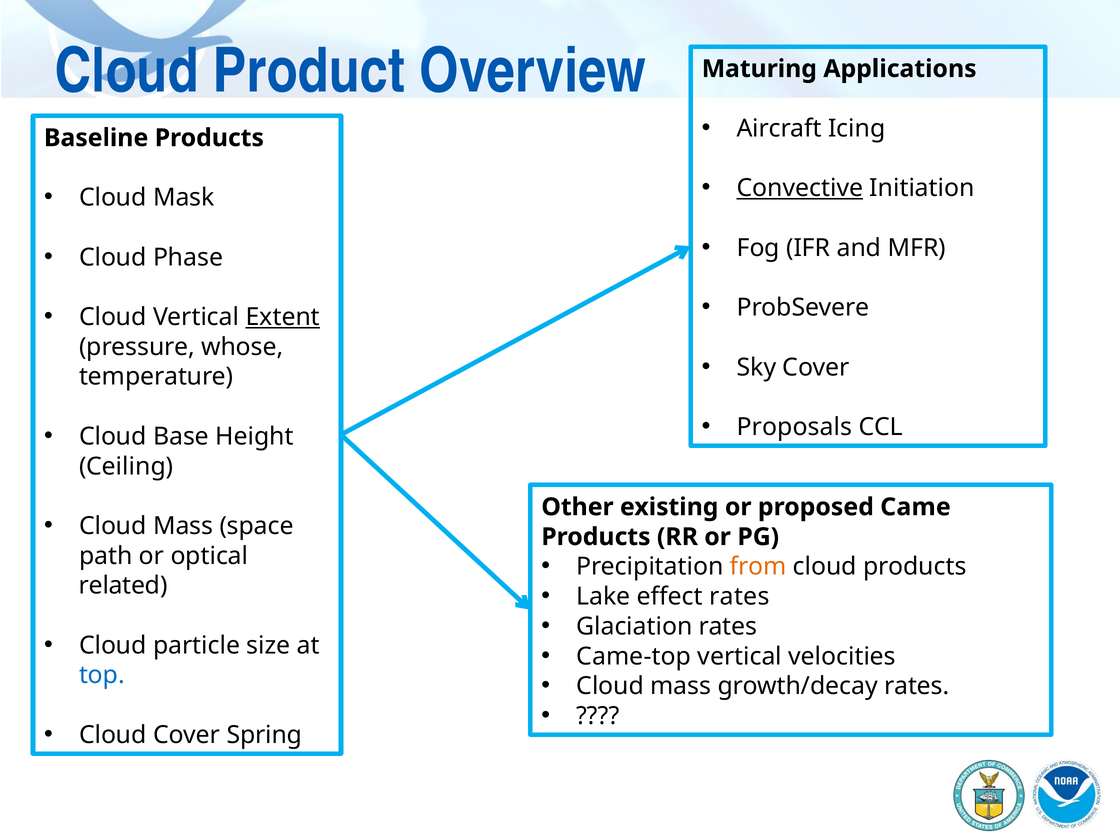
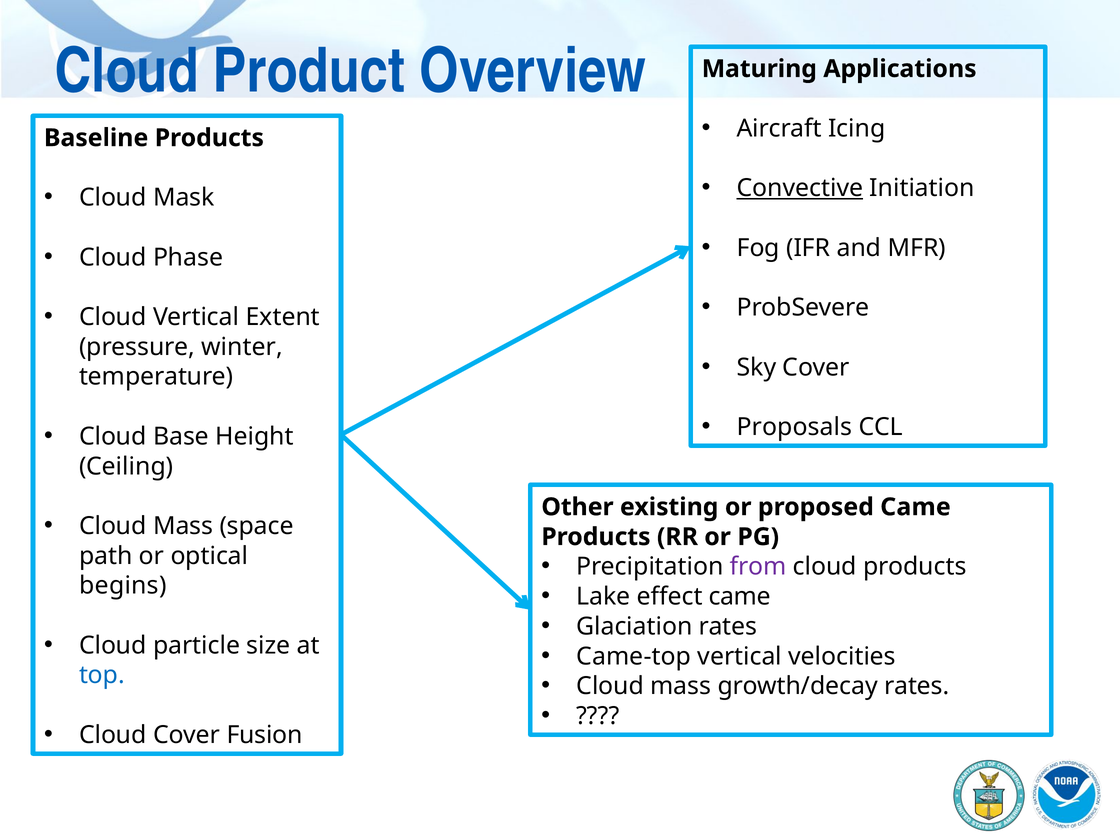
Extent underline: present -> none (283, 317)
whose: whose -> winter (242, 347)
from colour: orange -> purple (758, 567)
related: related -> begins (123, 586)
effect rates: rates -> came (740, 597)
Spring: Spring -> Fusion (264, 735)
